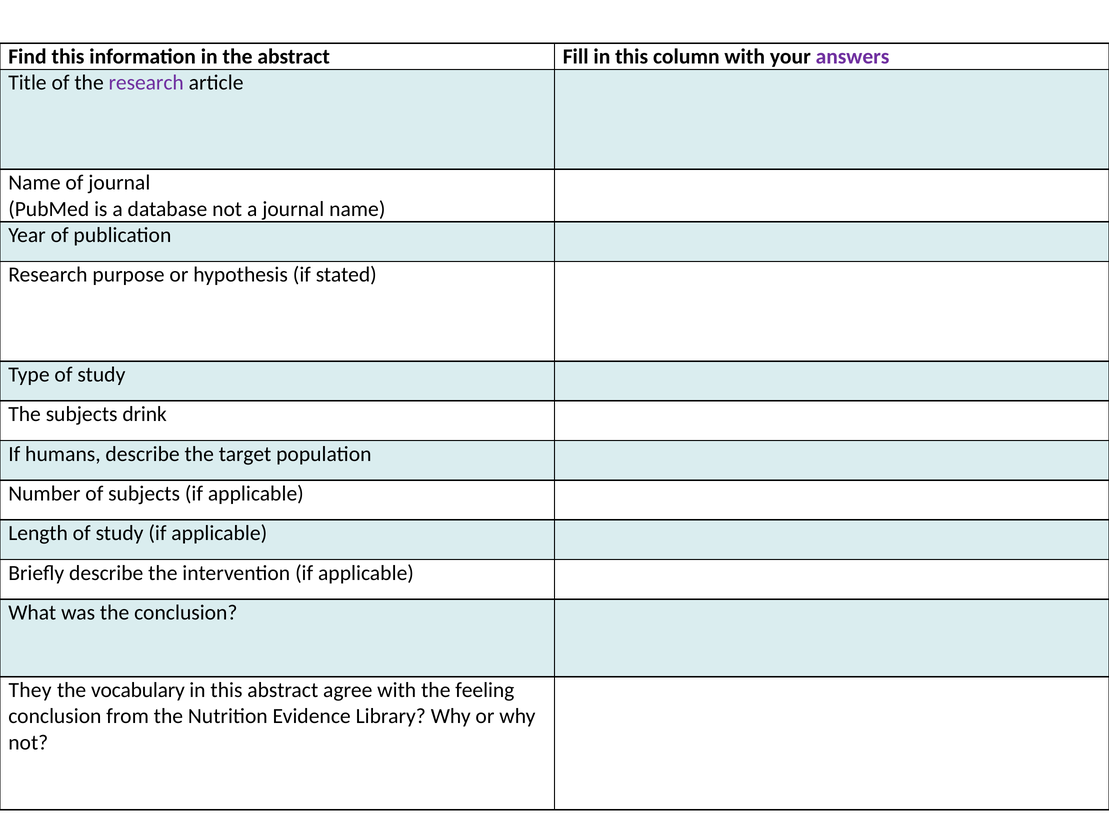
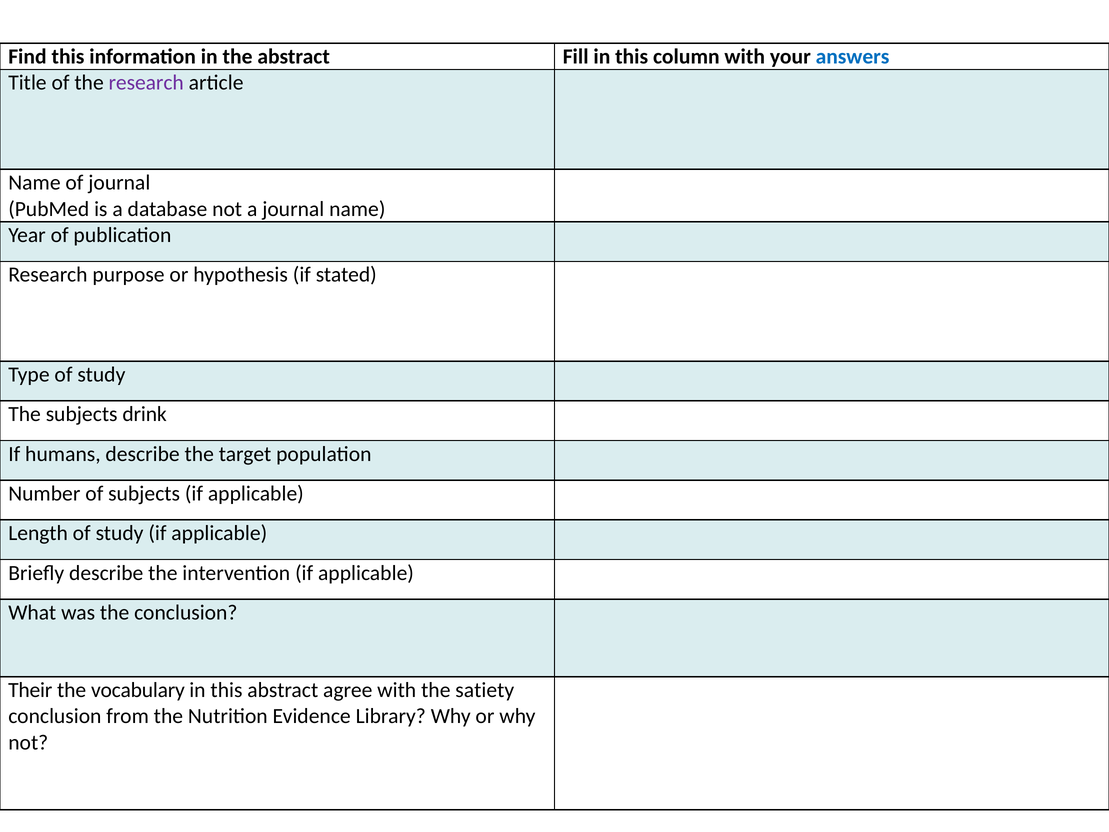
answers colour: purple -> blue (853, 57)
They: They -> Their (30, 690)
feeling: feeling -> satiety (485, 690)
